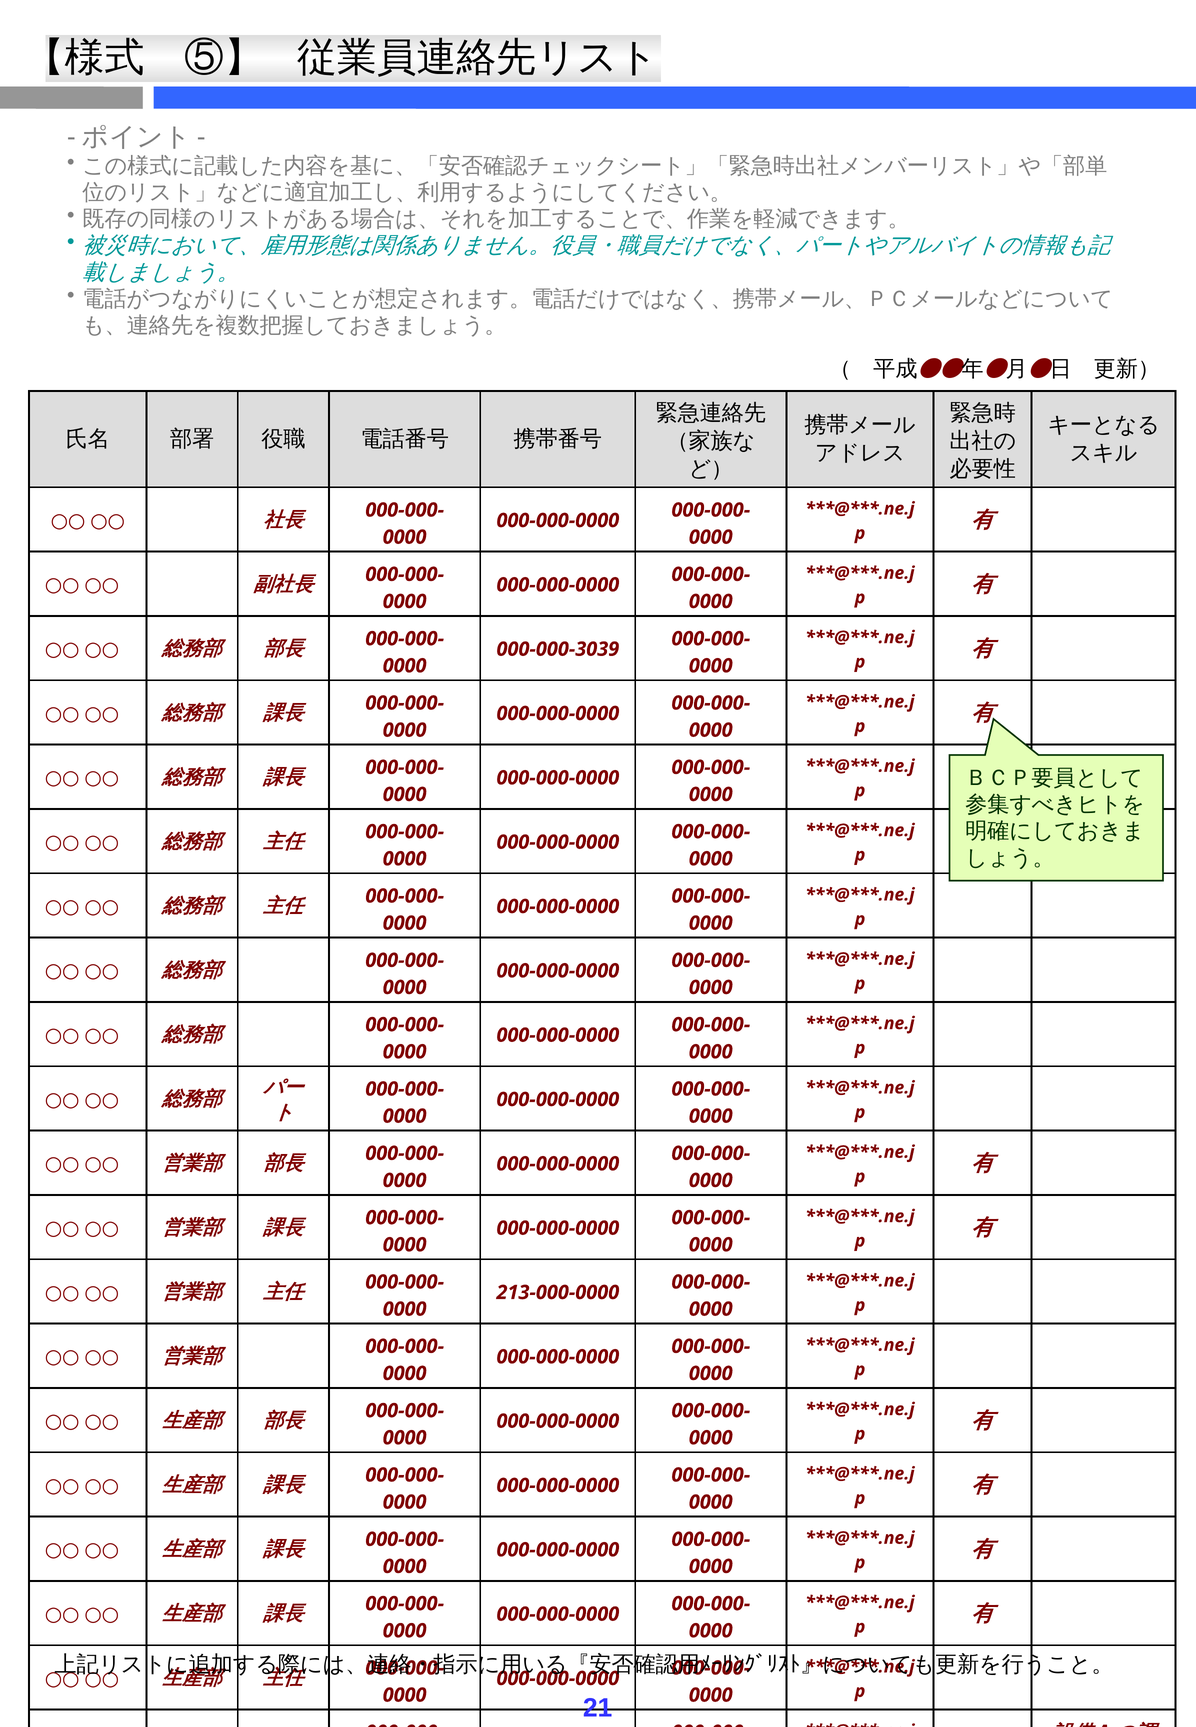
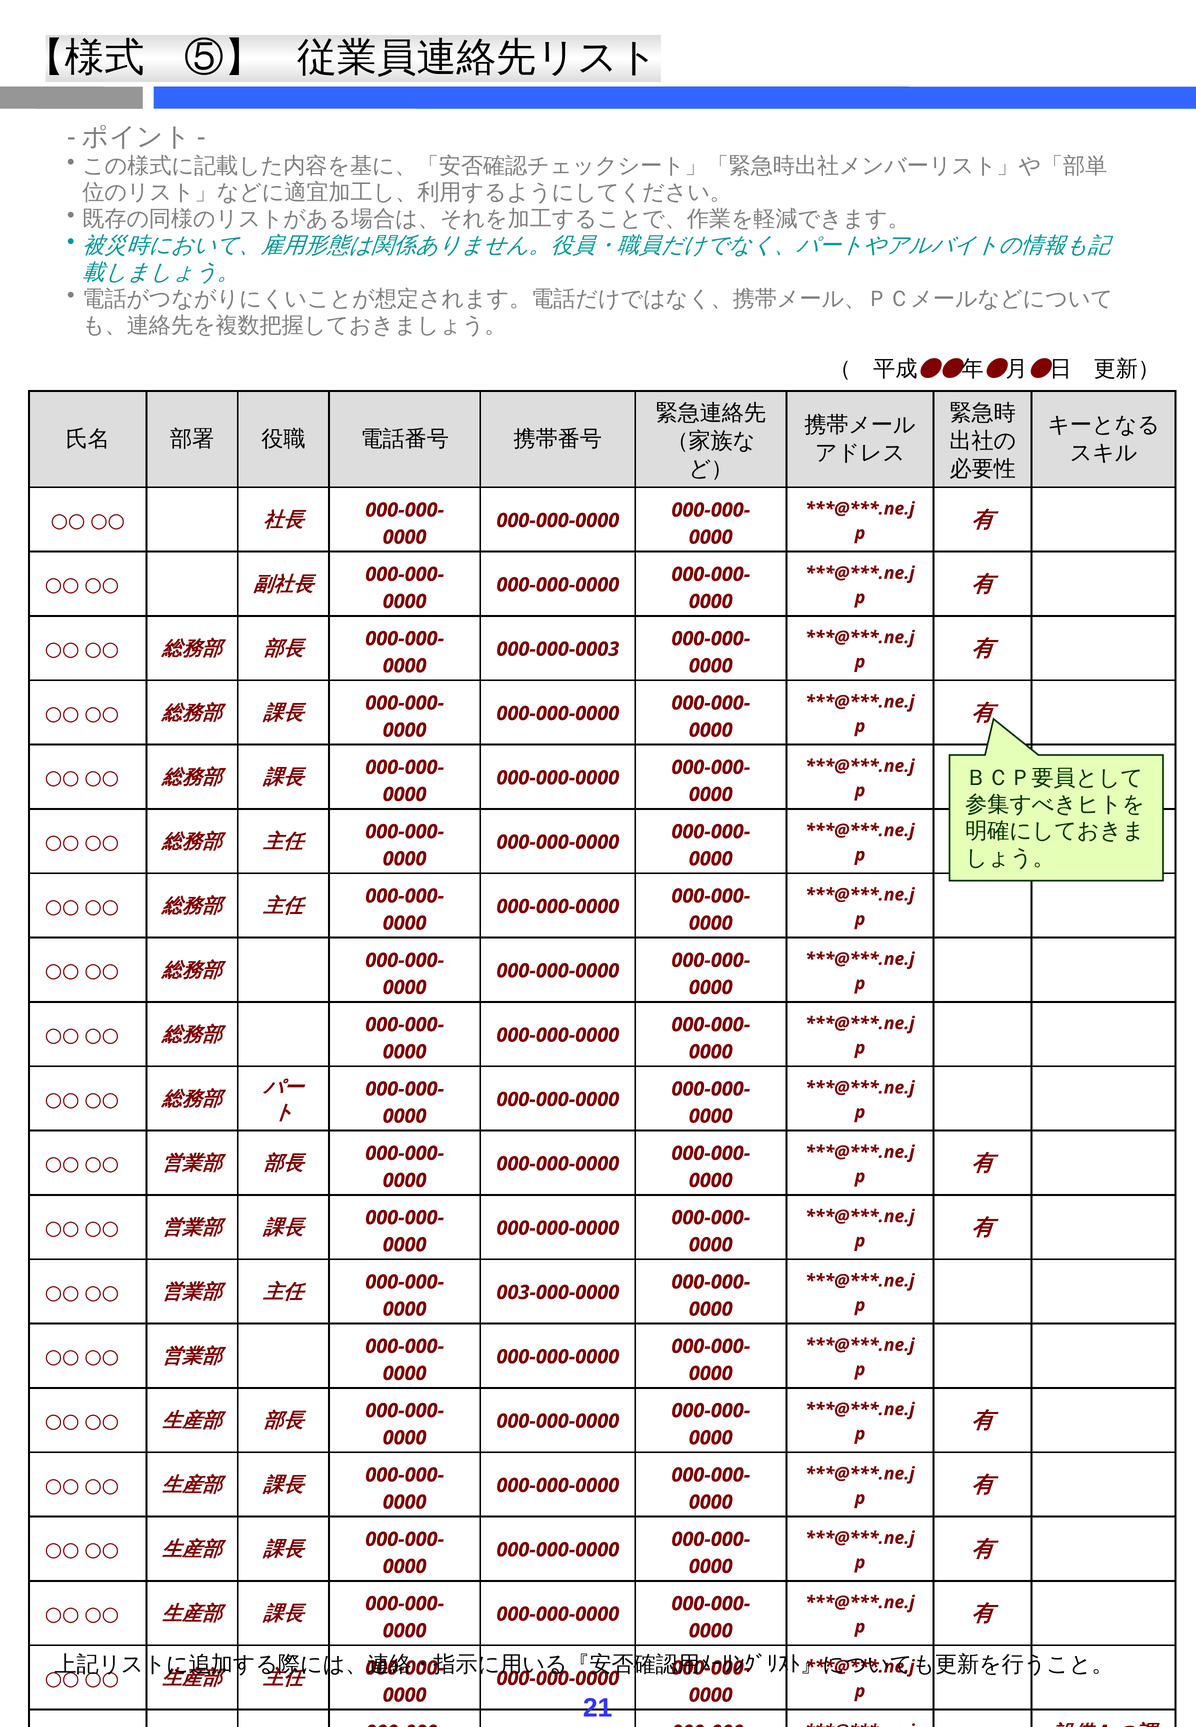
000-000-3039: 000-000-3039 -> 000-000-0003 (558, 649)
213-000-0000: 213-000-0000 -> 003-000-0000 (558, 1293)
